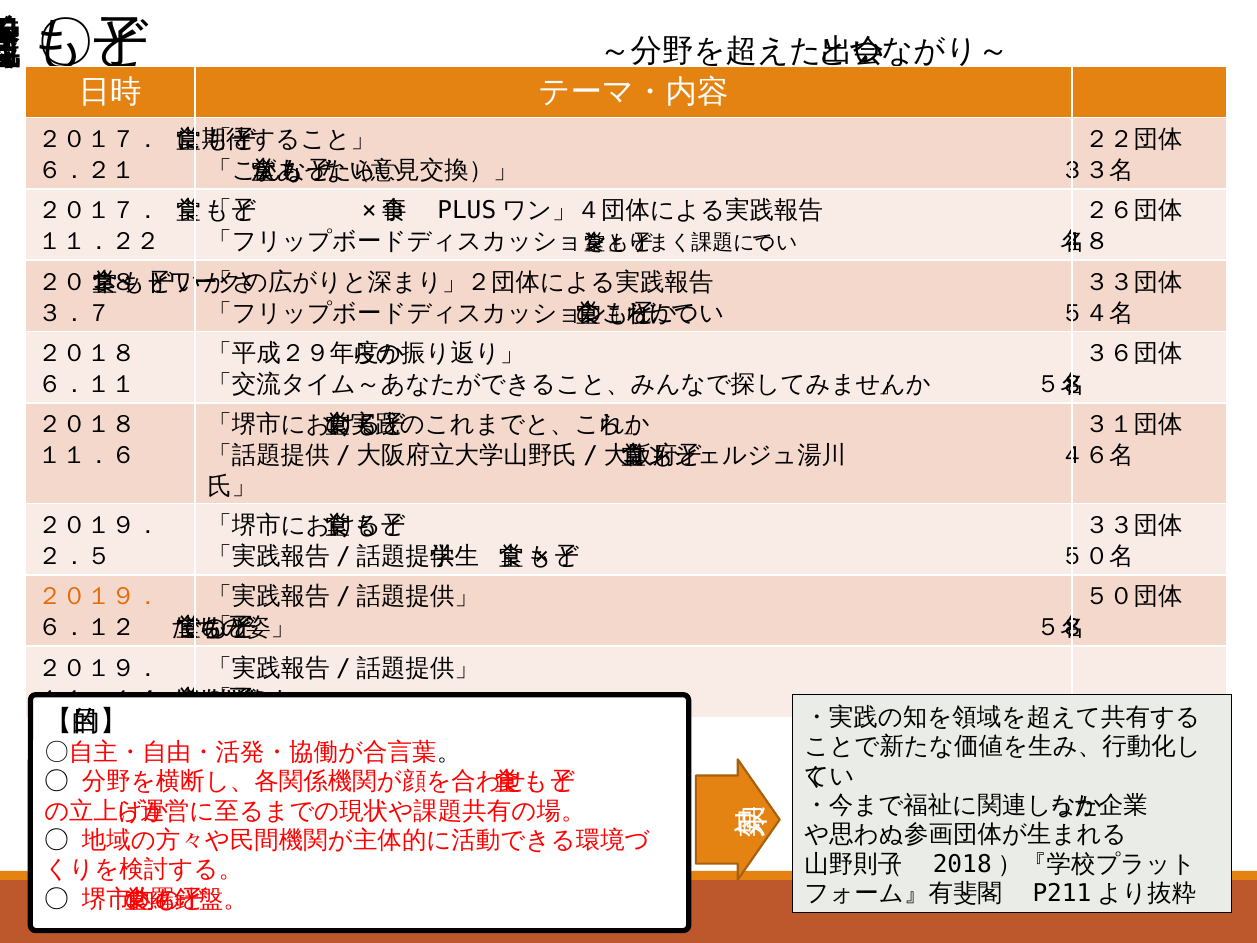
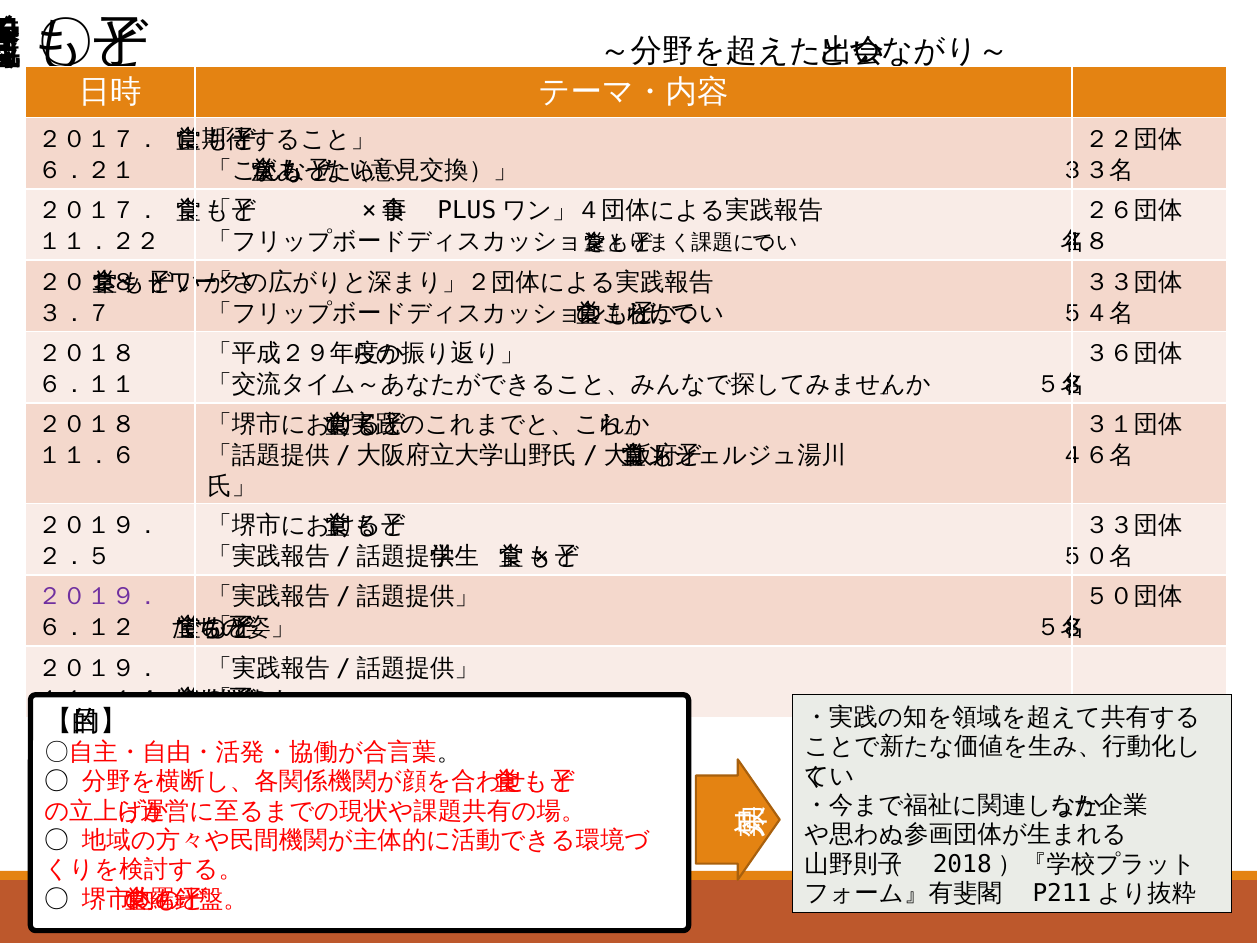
２０１９． colour: orange -> purple (99, 597)
